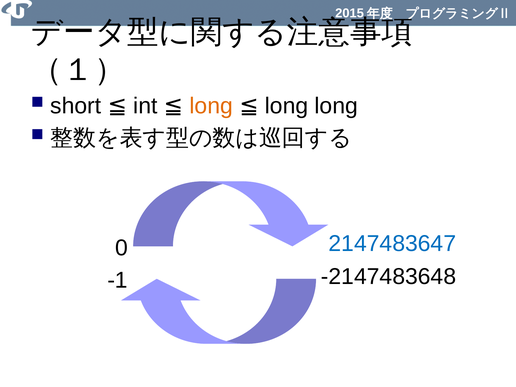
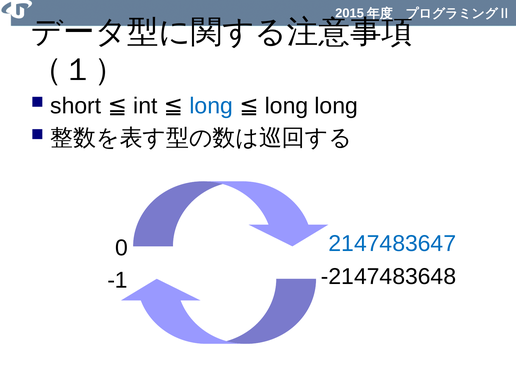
long colour: orange -> blue (211, 106)
